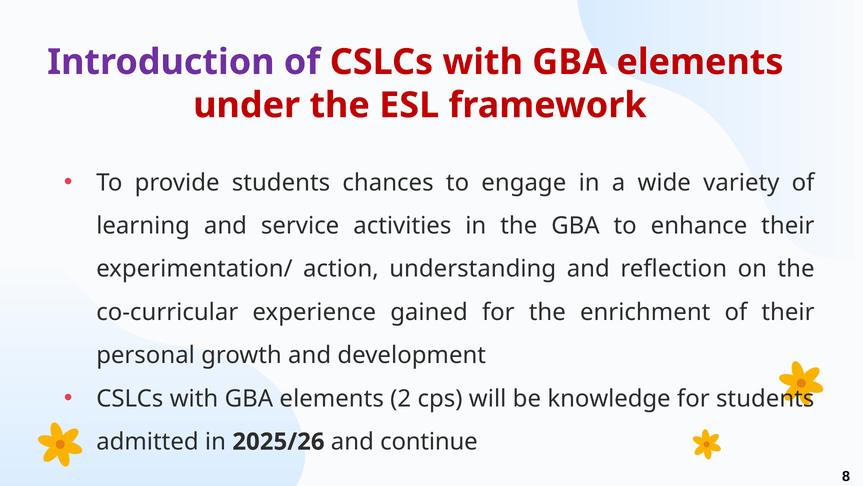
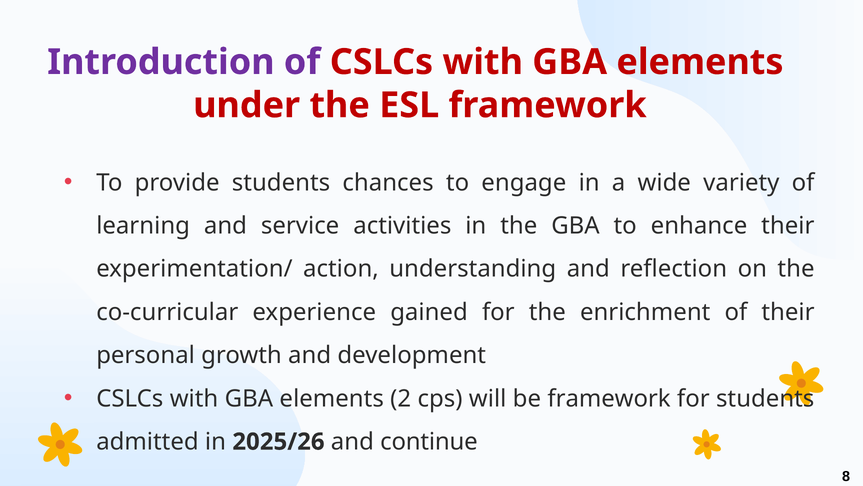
be knowledge: knowledge -> framework (609, 398)
